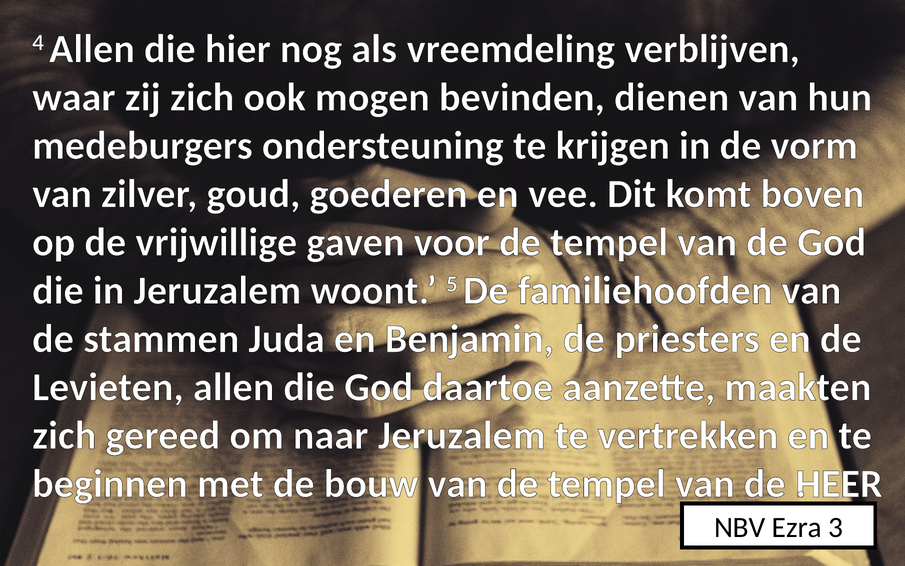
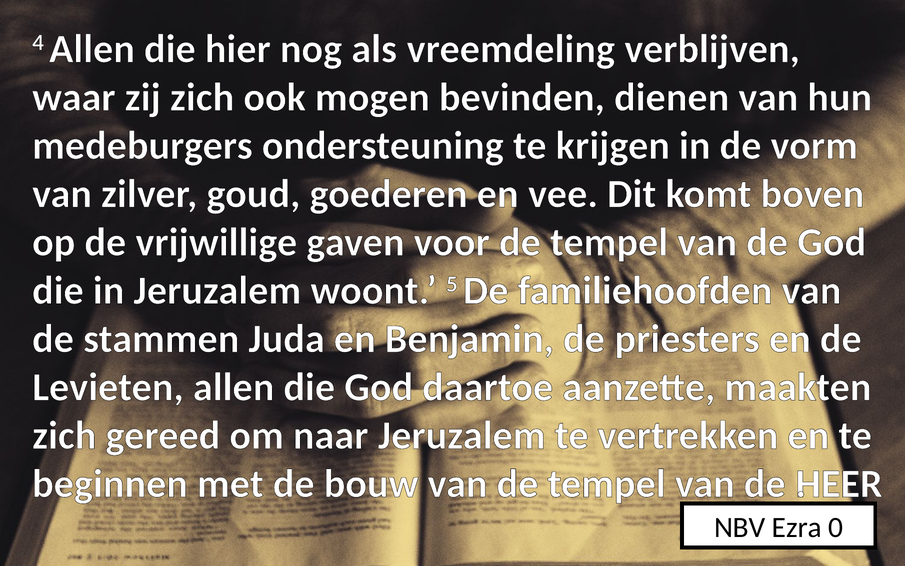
3: 3 -> 0 (836, 527)
